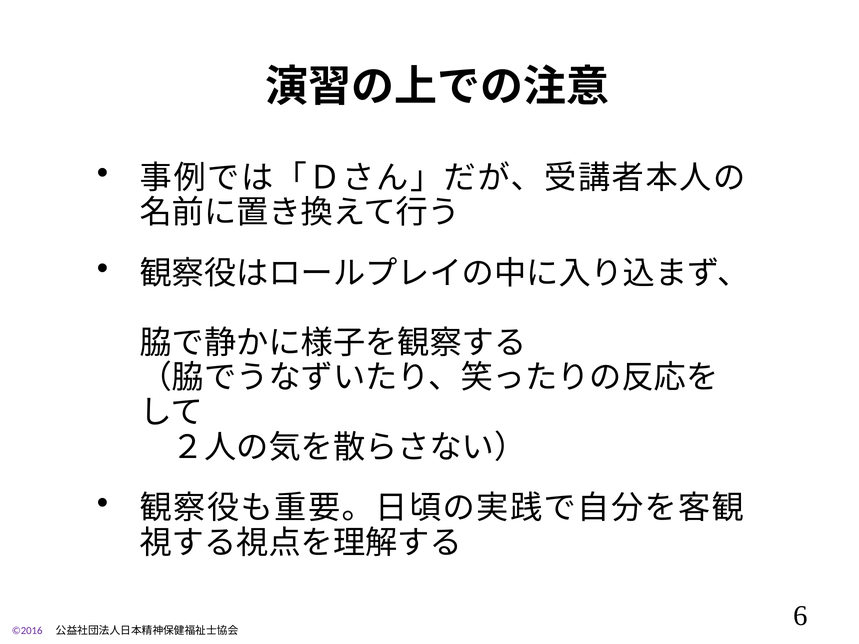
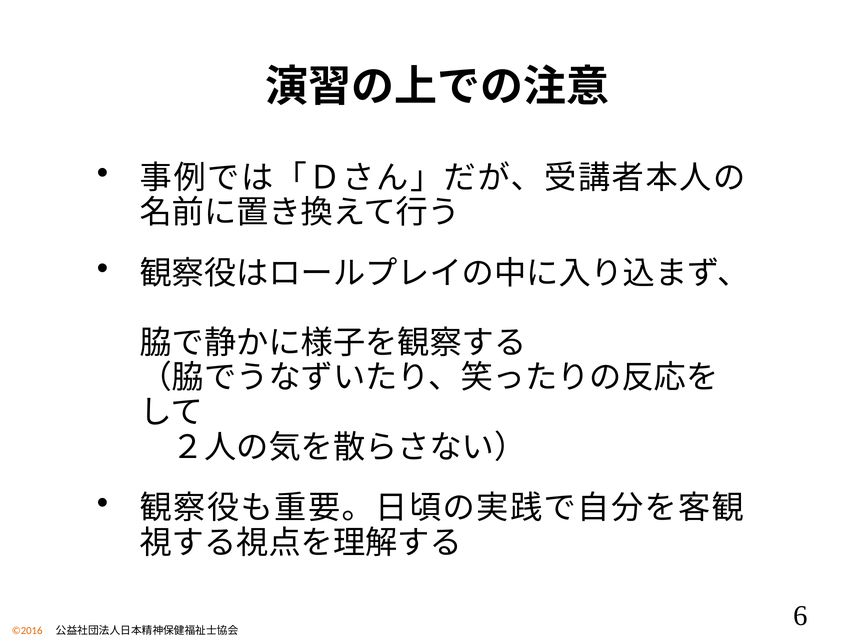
©2016 colour: purple -> orange (27, 631)
